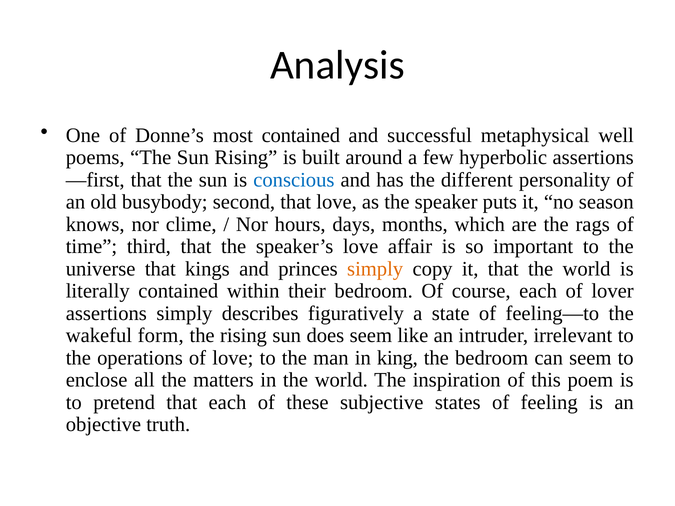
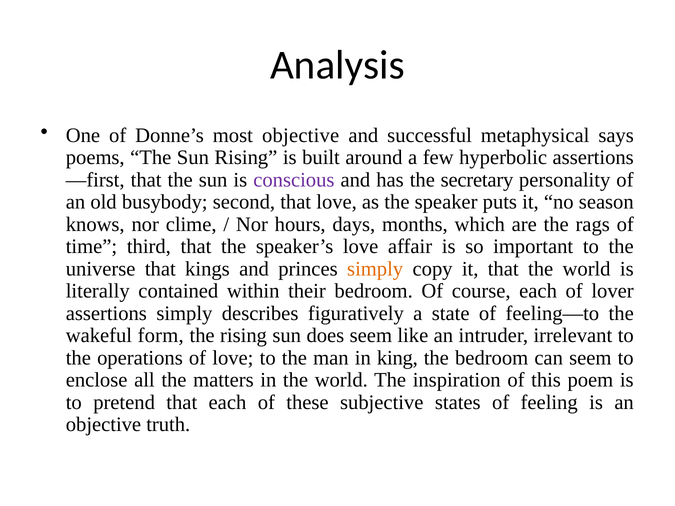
most contained: contained -> objective (301, 135)
well: well -> says (616, 135)
conscious colour: blue -> purple (294, 180)
different: different -> secretary (477, 180)
